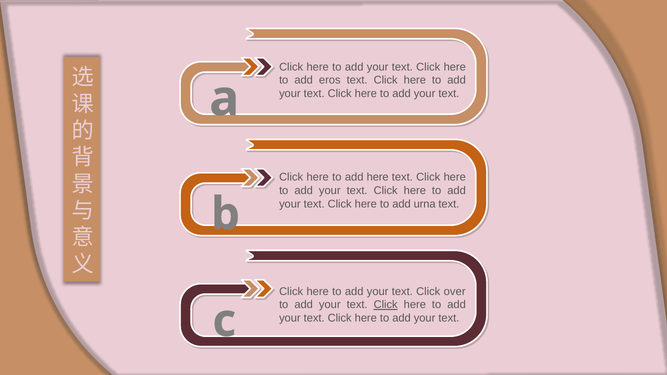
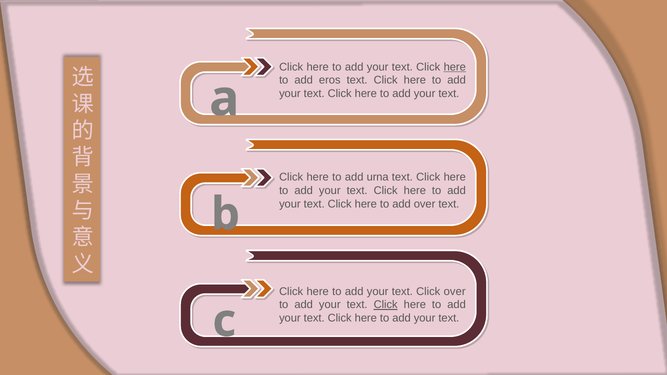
here underline: none -> present (455, 67)
add here: here -> urna (378, 177)
add urna: urna -> over (425, 204)
